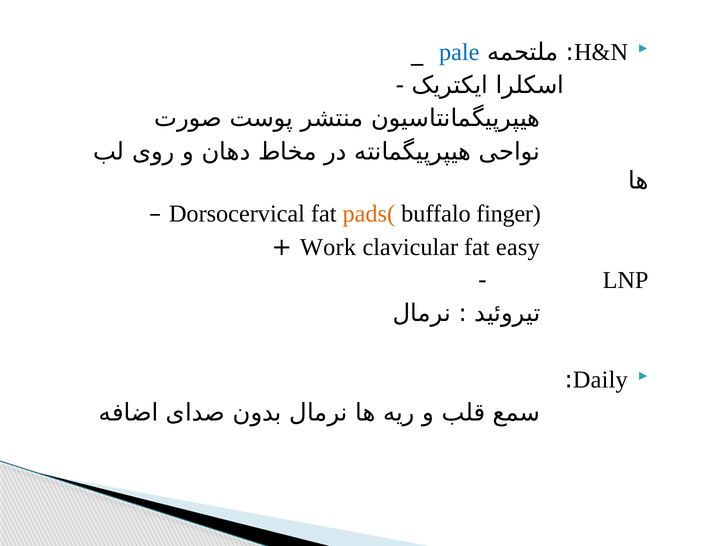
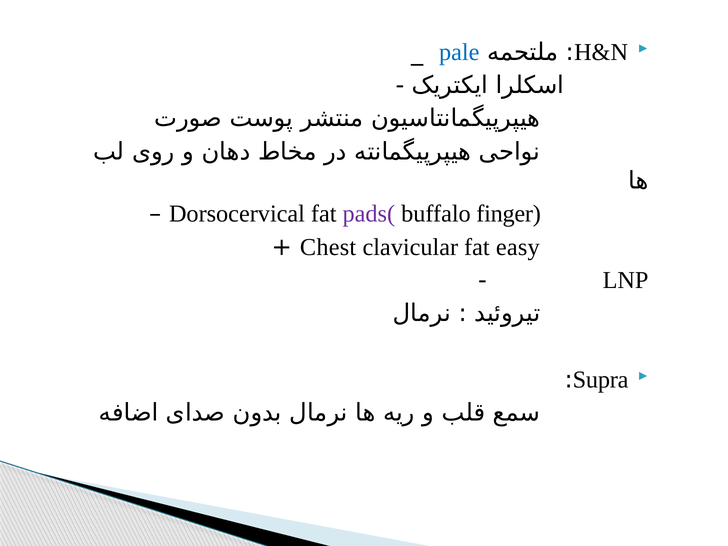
pads( colour: orange -> purple (369, 214)
Work: Work -> Chest (328, 247)
Daily: Daily -> Supra (601, 380)
